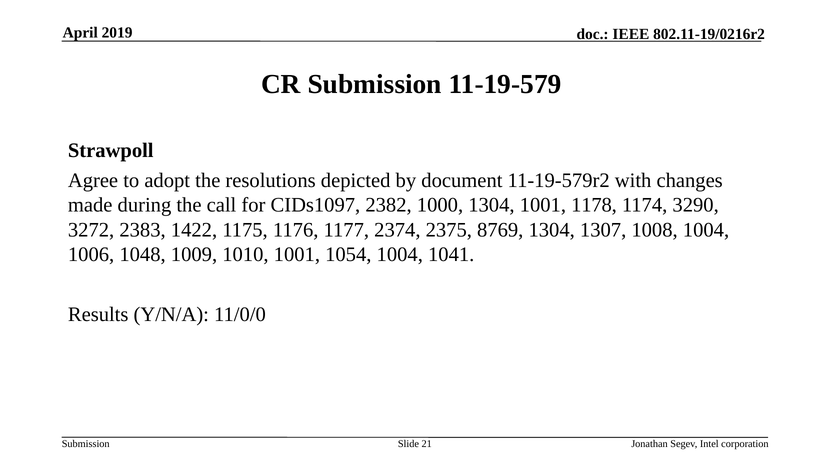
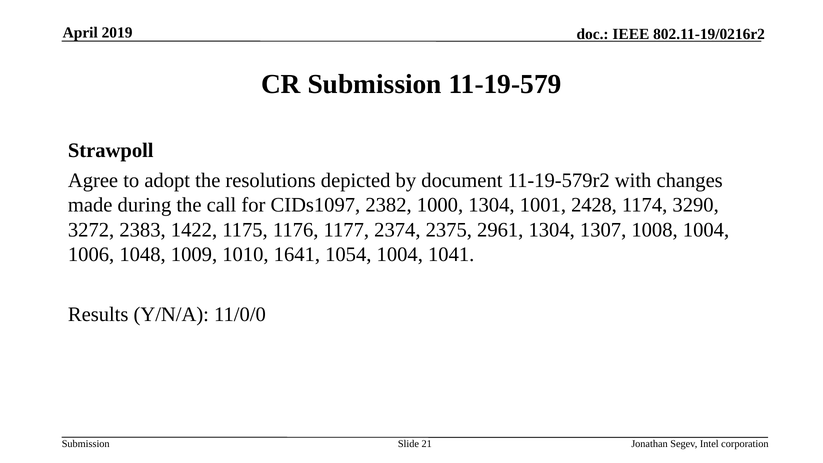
1178: 1178 -> 2428 (594, 205)
8769: 8769 -> 2961 (500, 230)
1010 1001: 1001 -> 1641 (297, 255)
